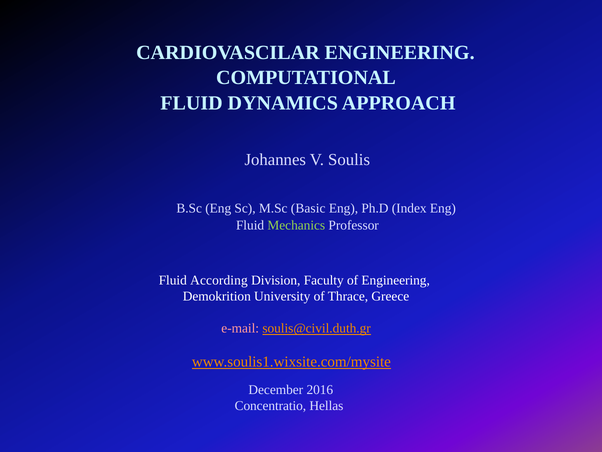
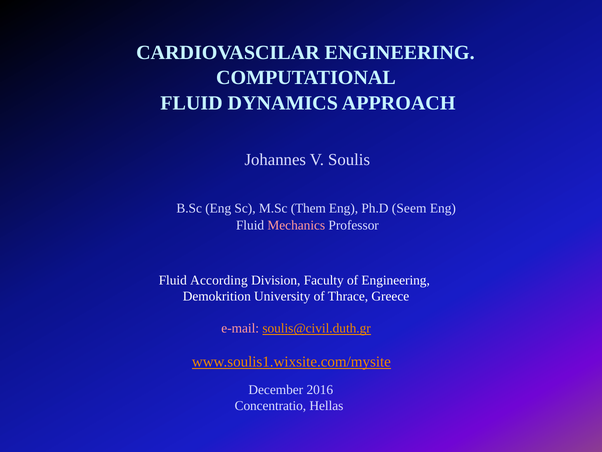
Basic: Basic -> Them (308, 208)
Index: Index -> Seem (409, 208)
Mechanics colour: light green -> pink (296, 225)
